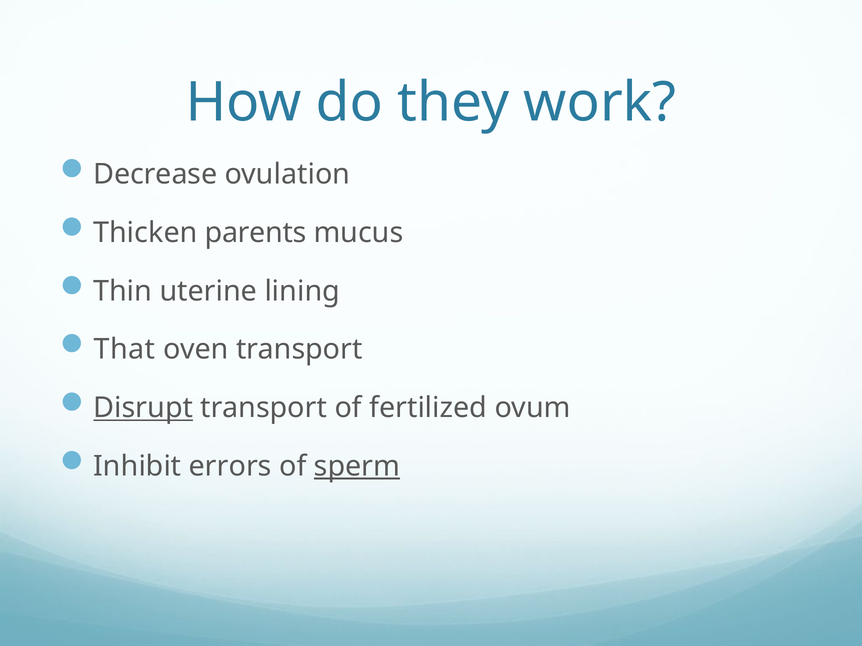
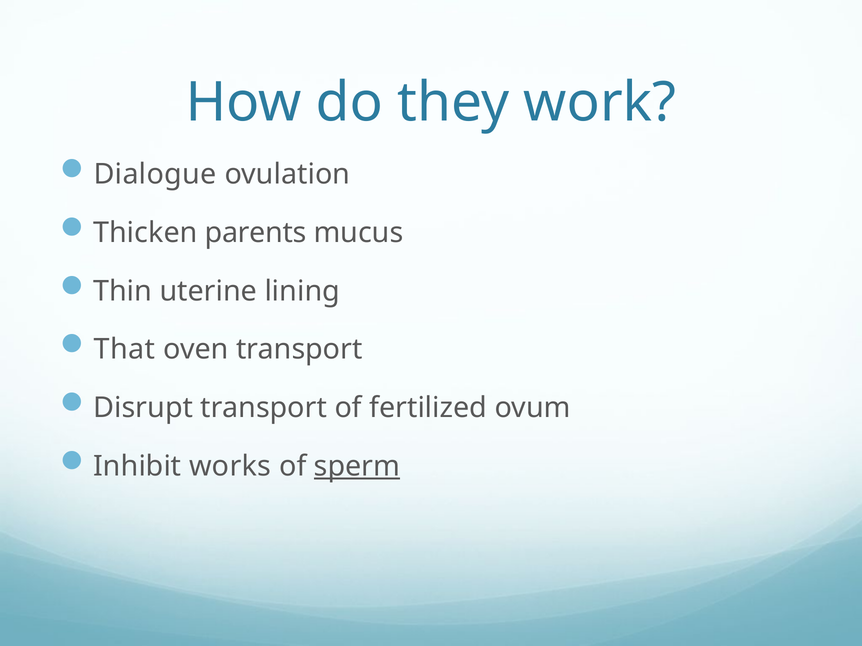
Decrease: Decrease -> Dialogue (155, 174)
Disrupt underline: present -> none (143, 408)
errors: errors -> works (230, 467)
